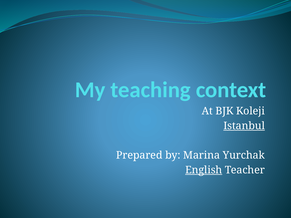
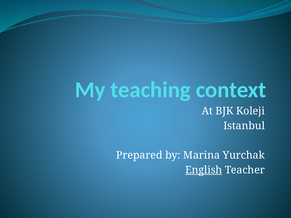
Istanbul underline: present -> none (244, 126)
